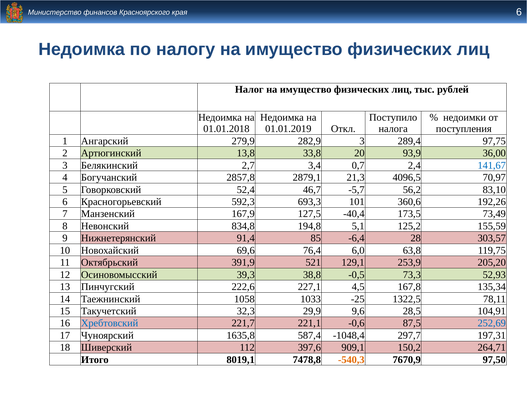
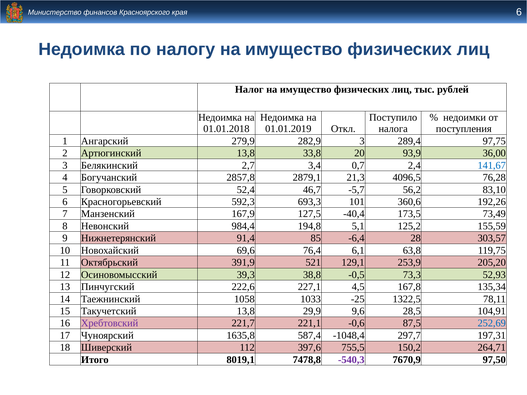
70,97: 70,97 -> 76,28 (494, 178)
834,8: 834,8 -> 984,4 (243, 226)
6,0: 6,0 -> 6,1 (358, 251)
Такучетский 32,3: 32,3 -> 13,8 (246, 311)
Хребтовский colour: blue -> purple (110, 323)
909,1: 909,1 -> 755,5 (353, 348)
-540,3 colour: orange -> purple (351, 360)
